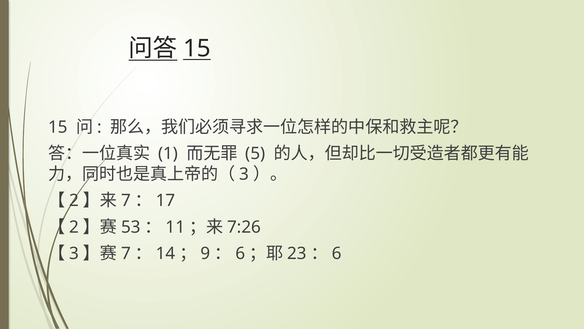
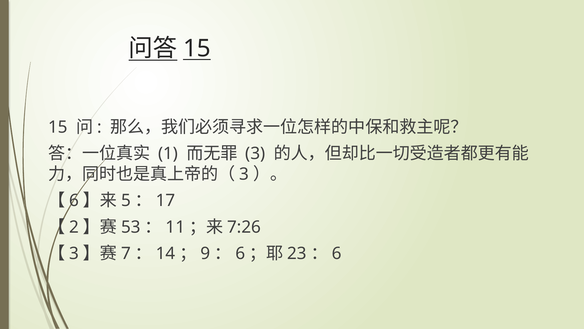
5: 5 -> 3 (255, 153)
2: 2 -> 6 (74, 200)
7: 7 -> 5 (126, 200)
